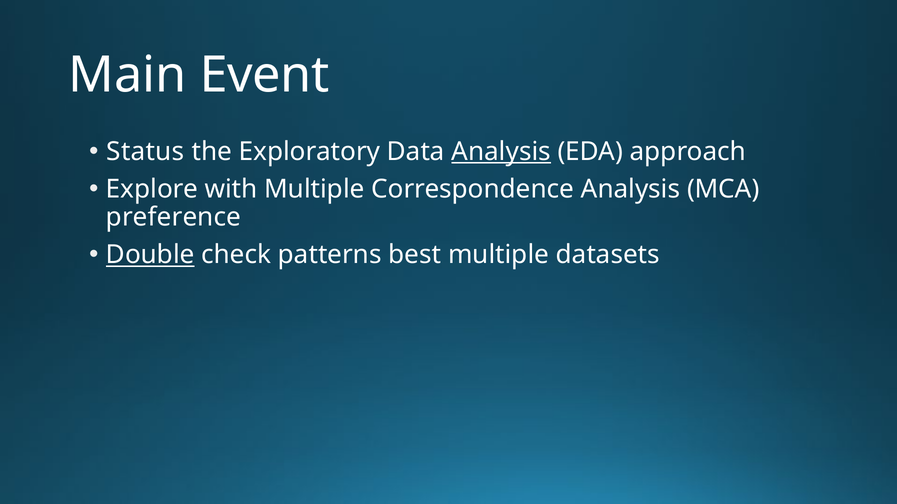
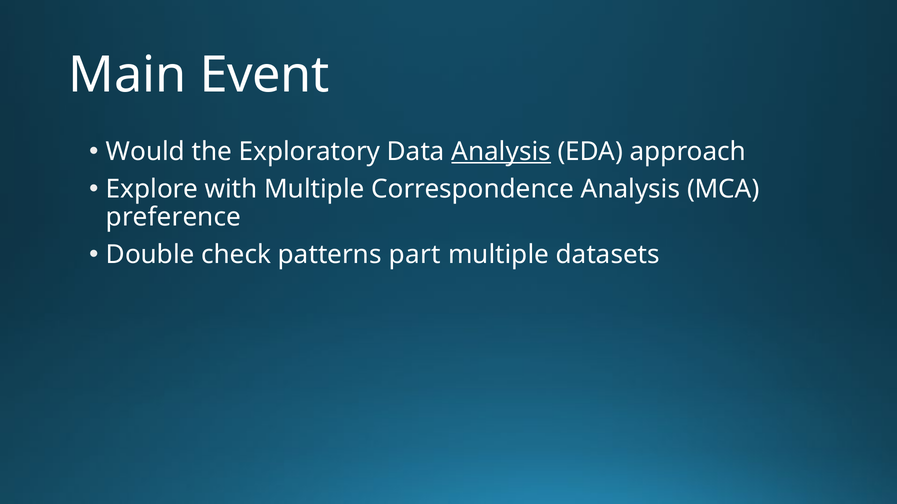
Status: Status -> Would (145, 152)
Double underline: present -> none (150, 255)
best: best -> part (415, 255)
